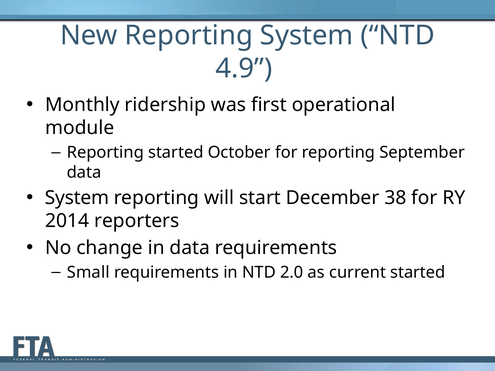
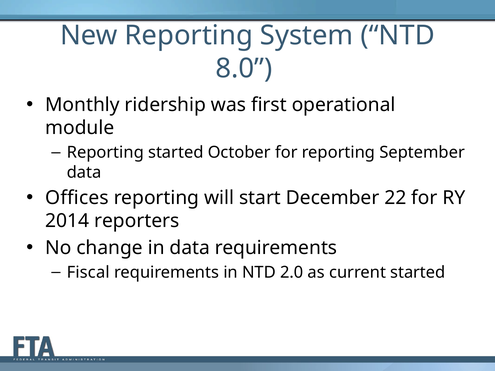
4.9: 4.9 -> 8.0 (244, 69)
System: System -> Offices (77, 198)
38: 38 -> 22 (395, 198)
Small: Small -> Fiscal (88, 273)
